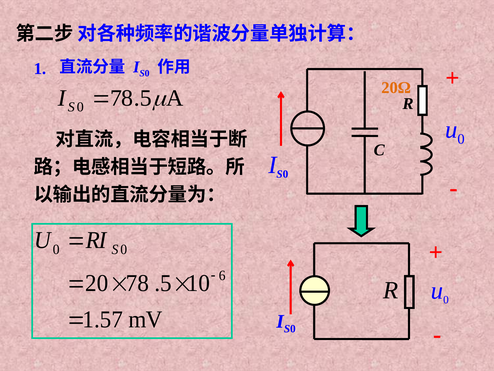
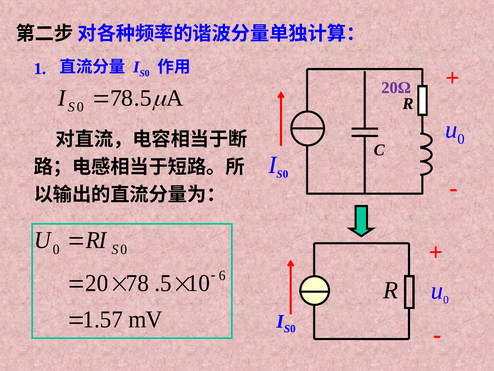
20Ω colour: orange -> purple (396, 88)
